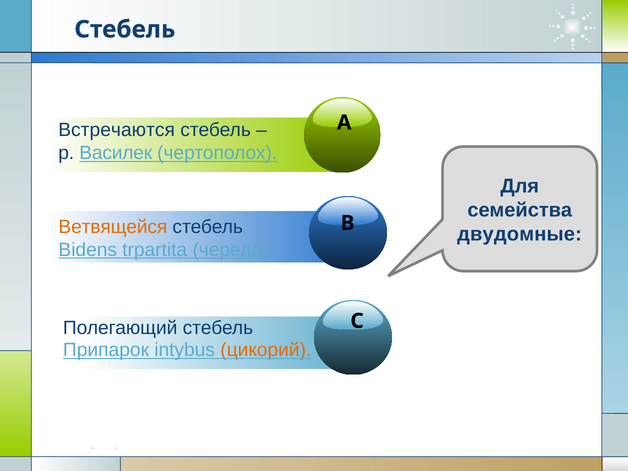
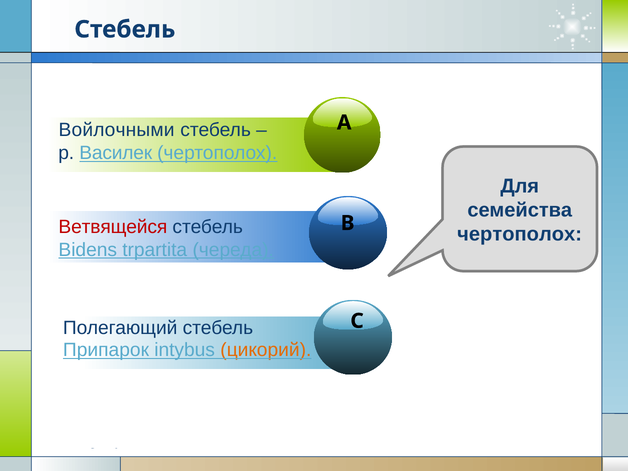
Встречаются: Встречаются -> Войлочными (117, 130)
Ветвящейся colour: orange -> red (113, 227)
двудомные: двудомные -> чертополох (520, 234)
